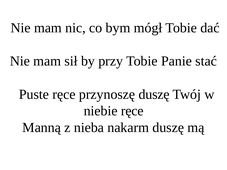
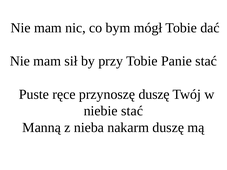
niebie ręce: ręce -> stać (132, 111)
